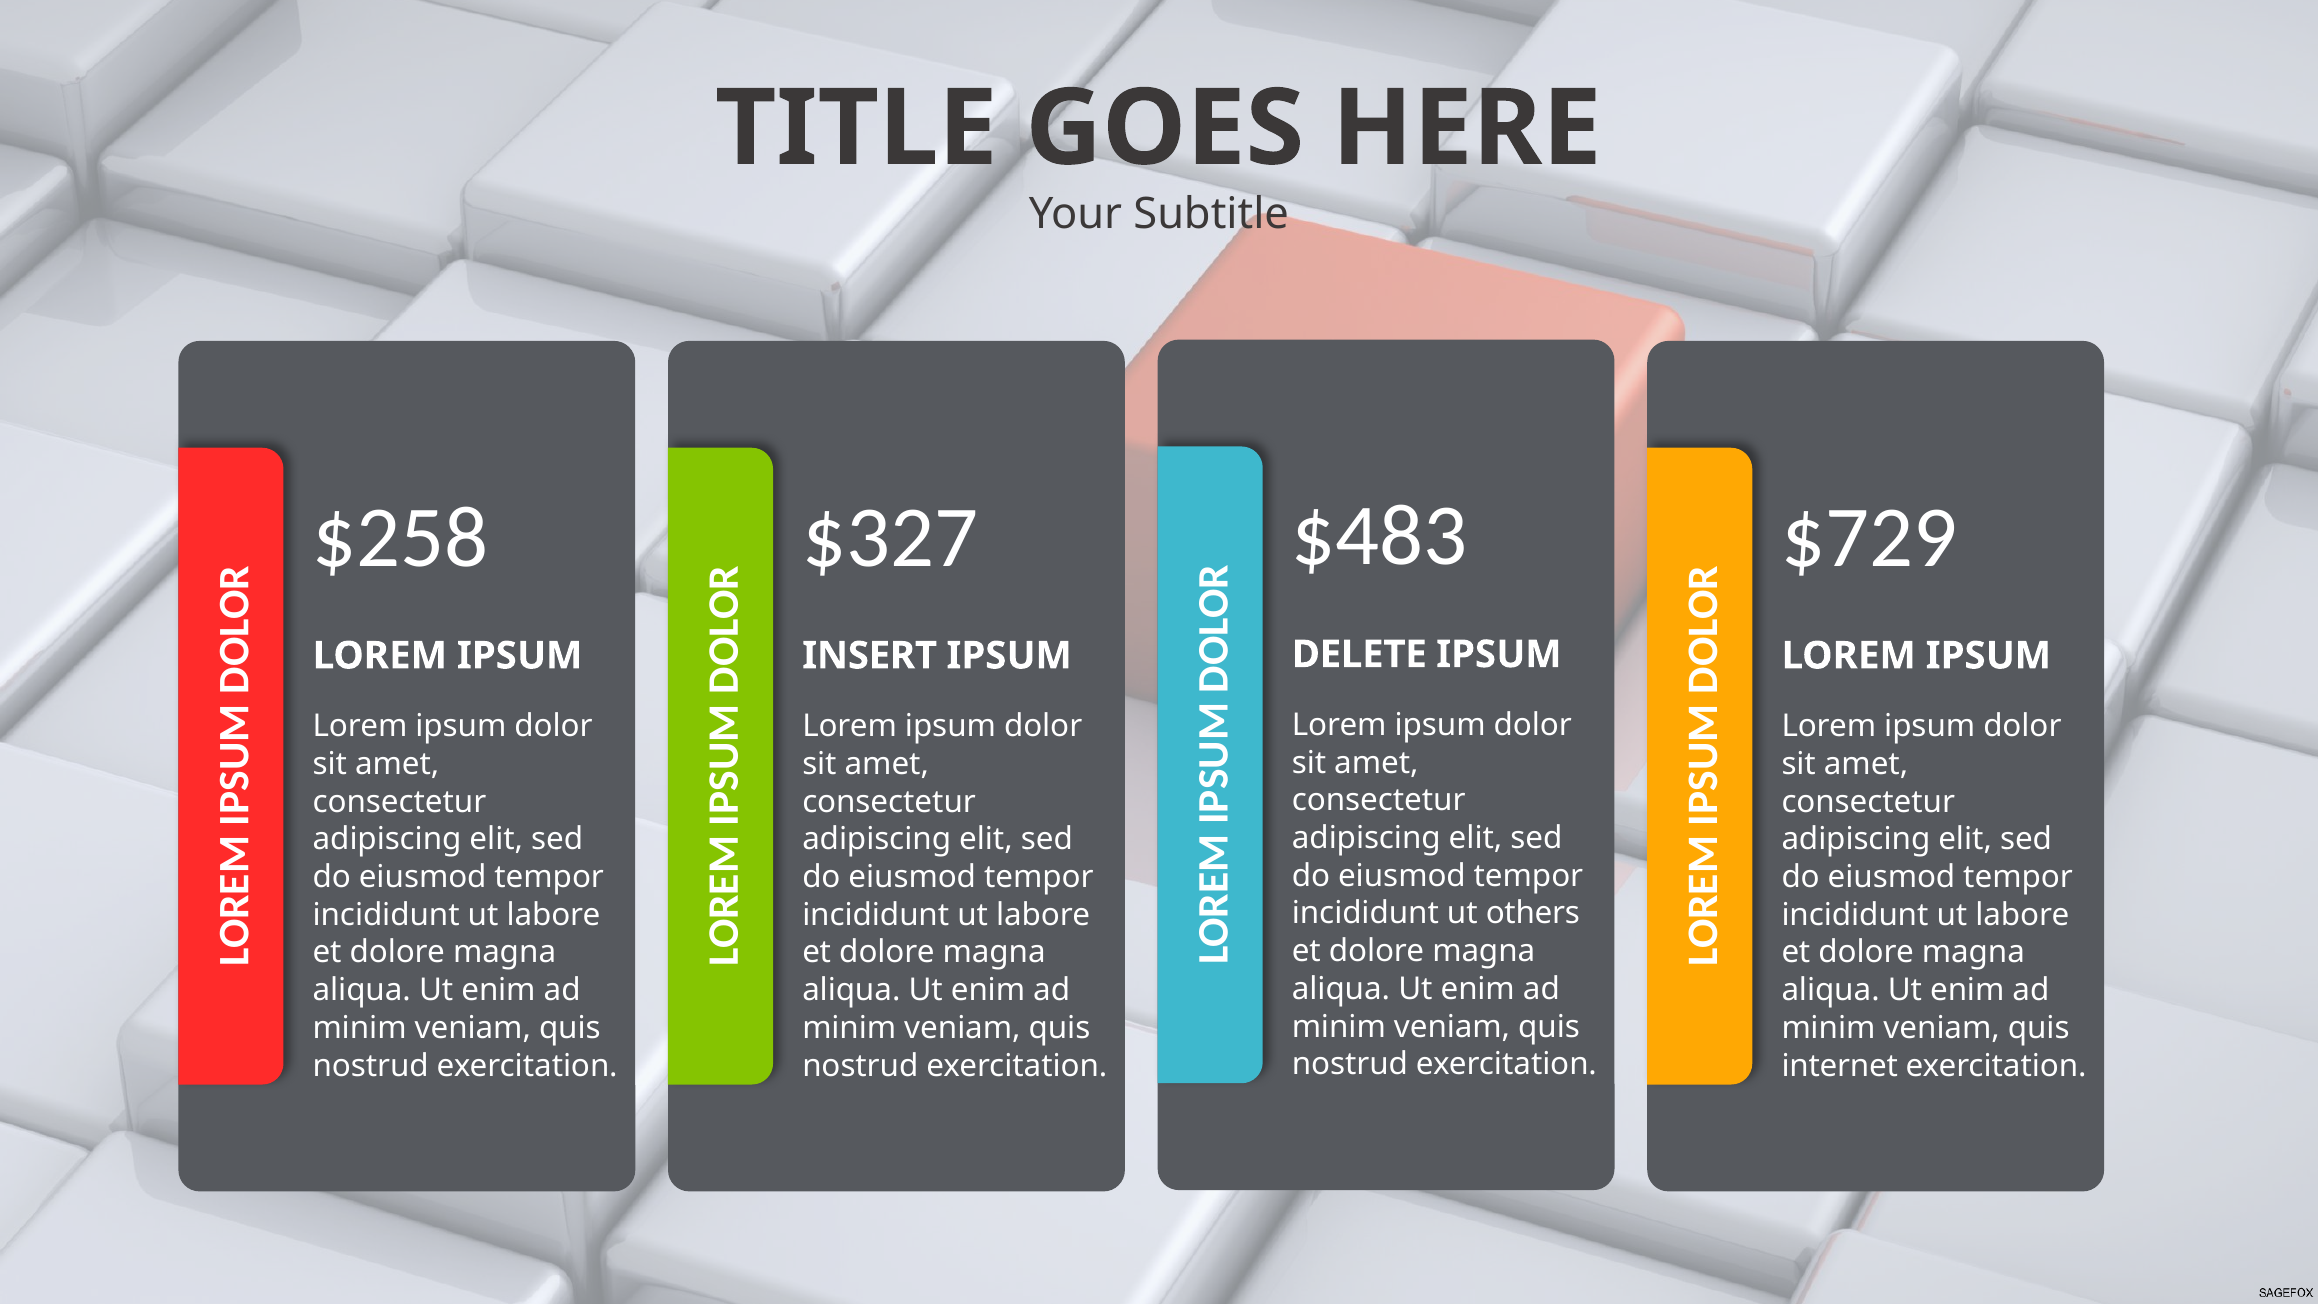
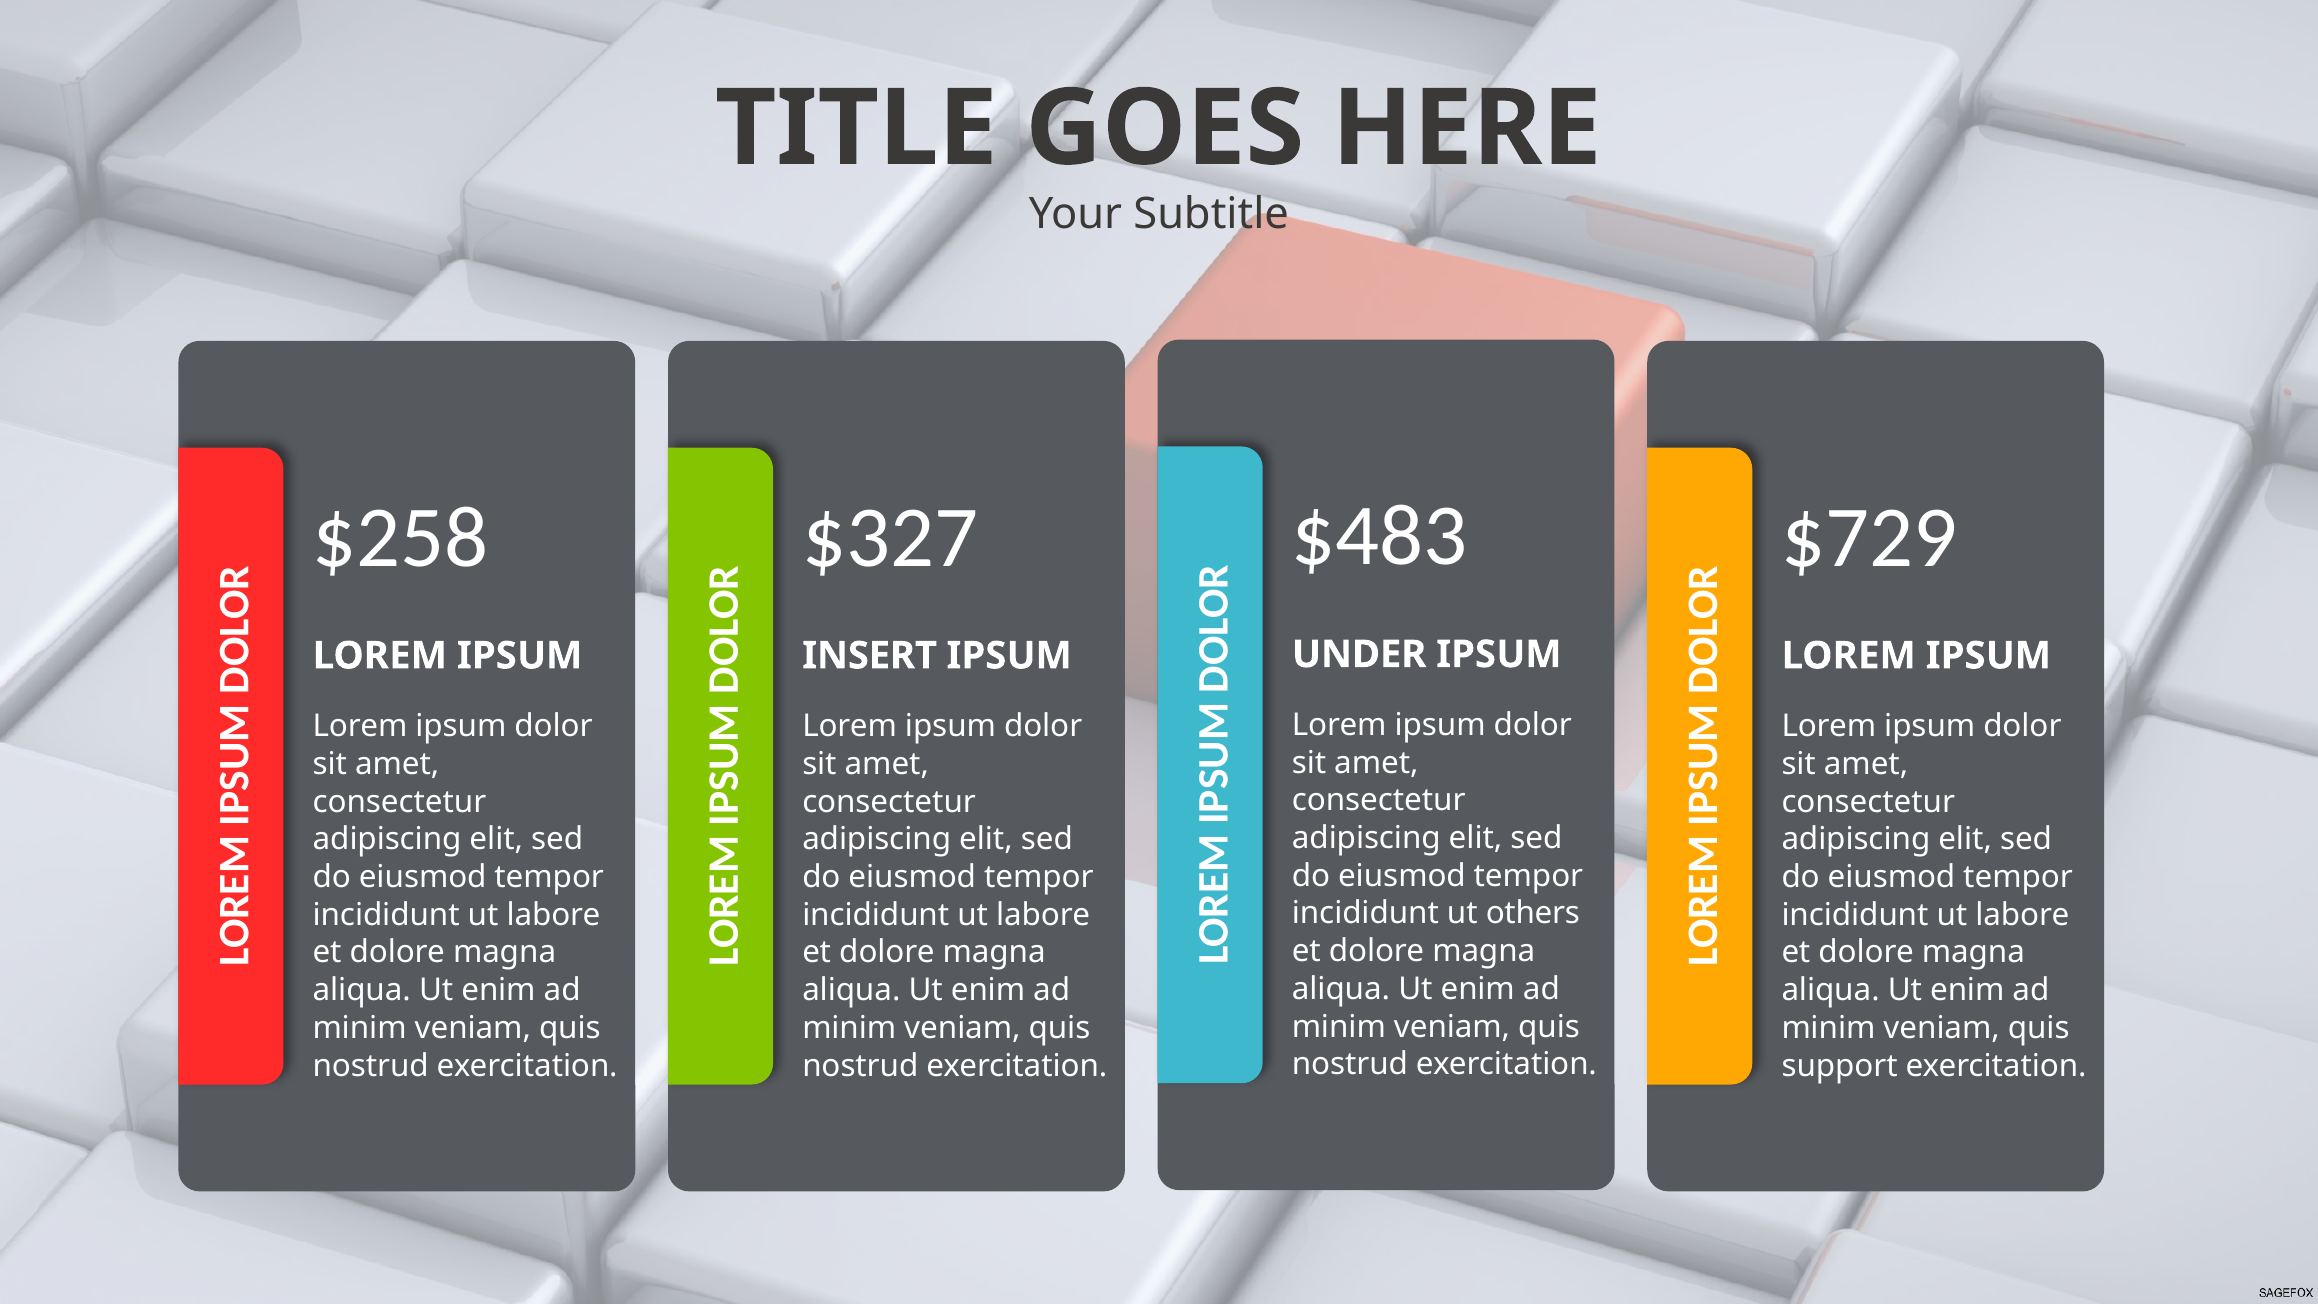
DELETE: DELETE -> UNDER (1359, 654)
internet: internet -> support (1840, 1066)
